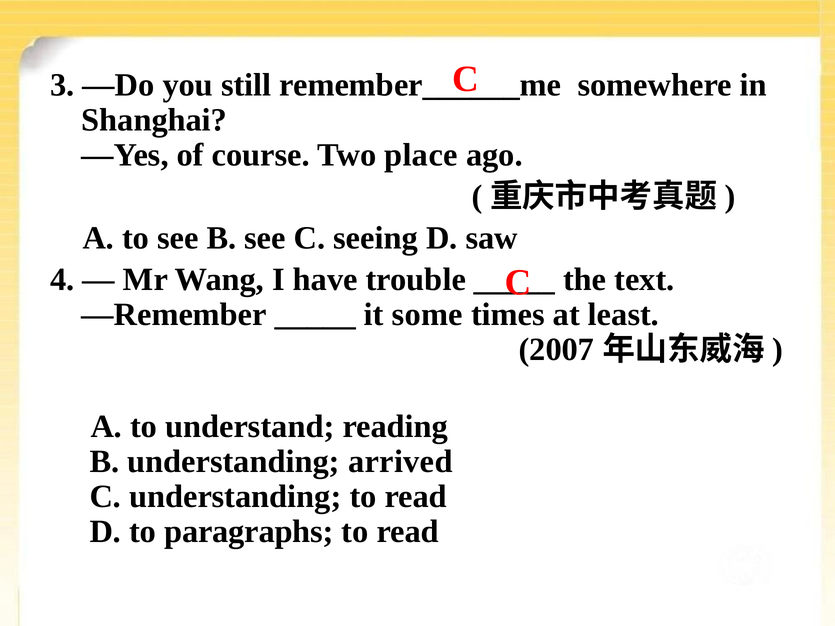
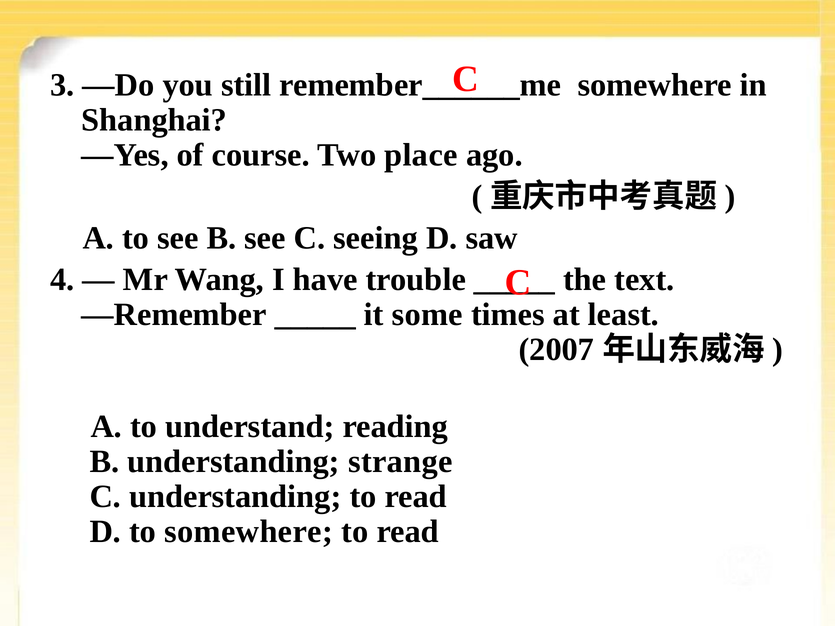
arrived: arrived -> strange (400, 462)
to paragraphs: paragraphs -> somewhere (249, 532)
